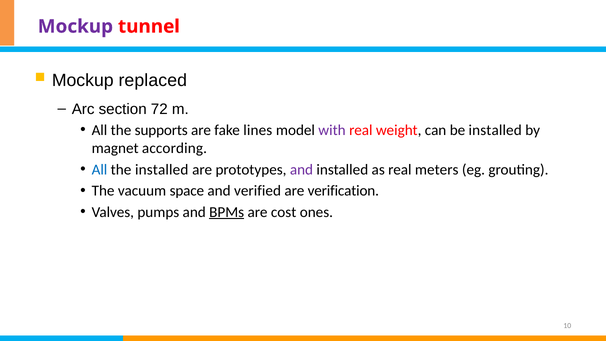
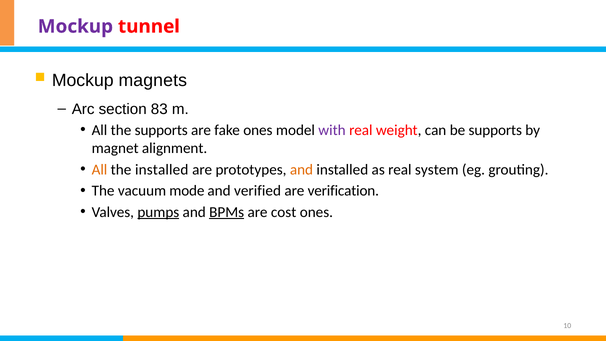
replaced: replaced -> magnets (153, 80)
72: 72 -> 83 (159, 109)
fake lines: lines -> ones (258, 130)
be installed: installed -> supports (495, 130)
according: according -> alignment (175, 148)
All colour: blue -> orange (99, 170)
and colour: purple -> orange (301, 170)
meters: meters -> system (437, 170)
space: space -> mode (187, 191)
pumps underline: none -> present (158, 212)
